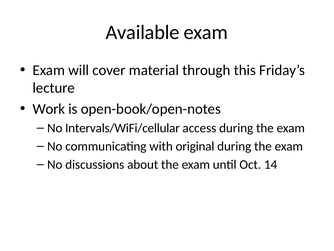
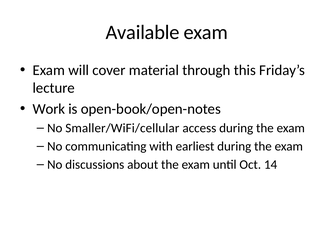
Intervals/WiFi/cellular: Intervals/WiFi/cellular -> Smaller/WiFi/cellular (122, 128)
original: original -> earliest (195, 146)
